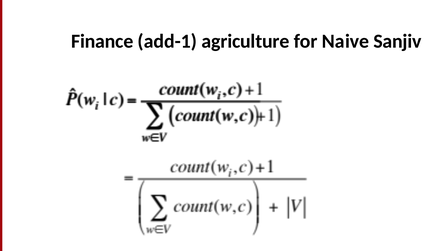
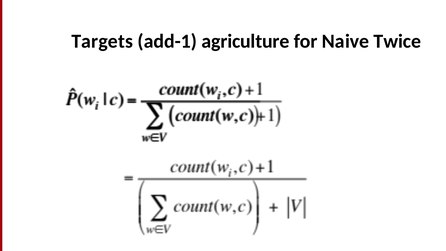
Finance: Finance -> Targets (102, 41)
Sanjiv: Sanjiv -> Twice (397, 41)
